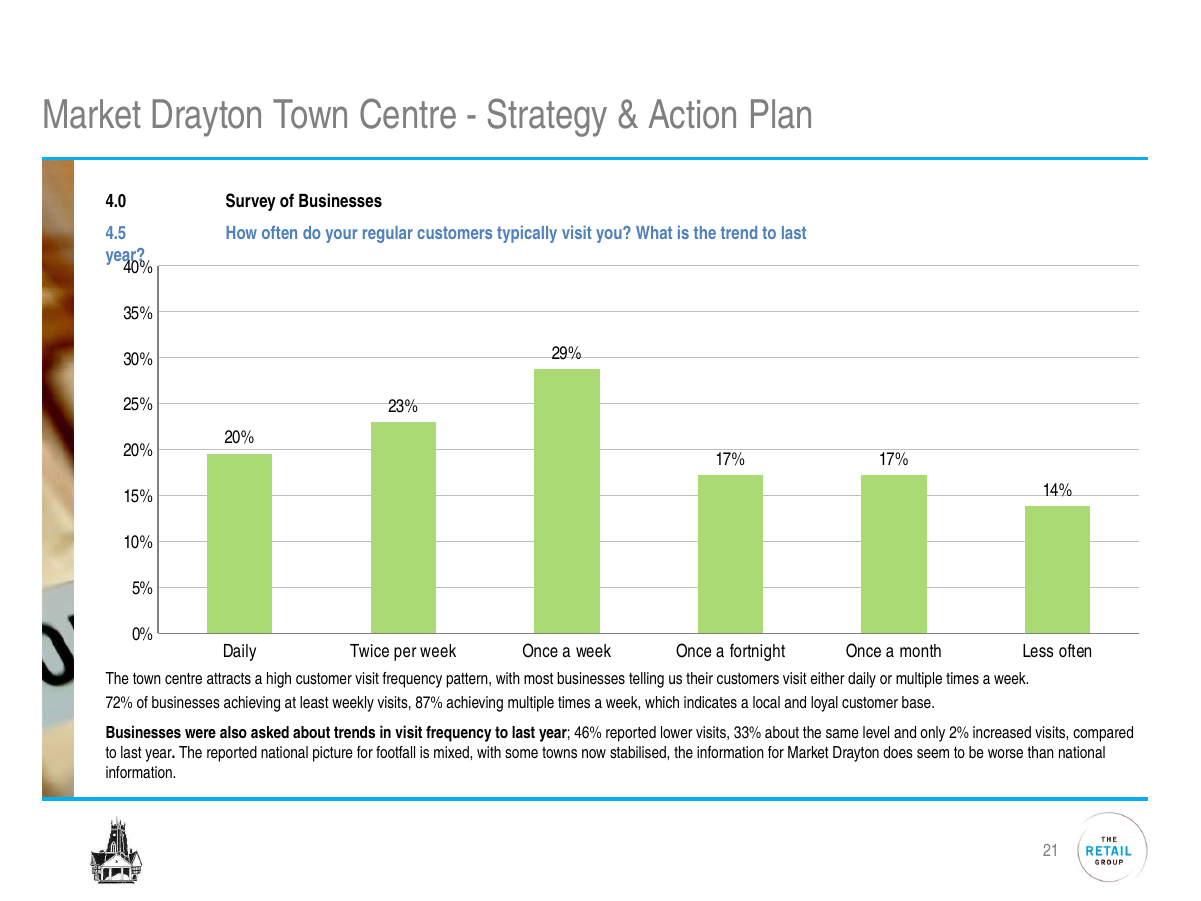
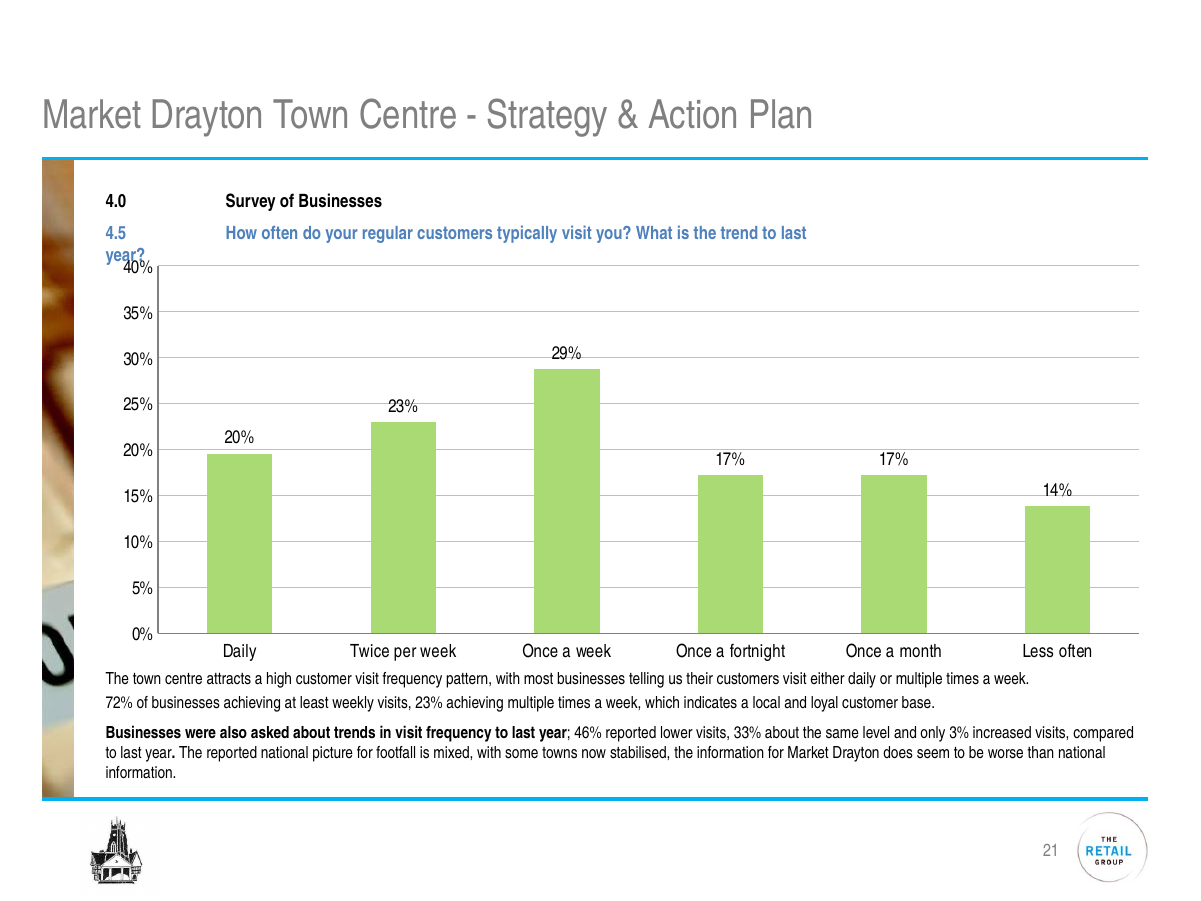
visits 87%: 87% -> 23% (429, 703)
2%: 2% -> 3% (959, 733)
